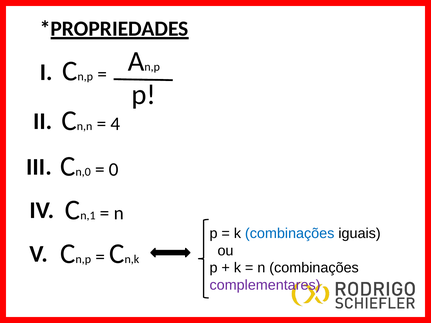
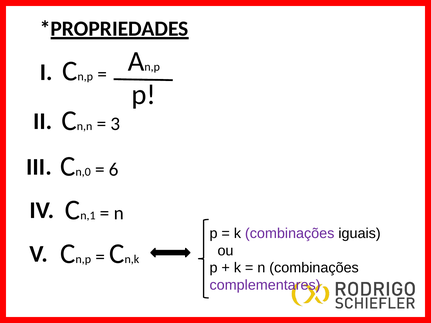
4: 4 -> 3 (115, 124)
0: 0 -> 6 (114, 170)
combinações colour: blue -> purple (290, 234)
